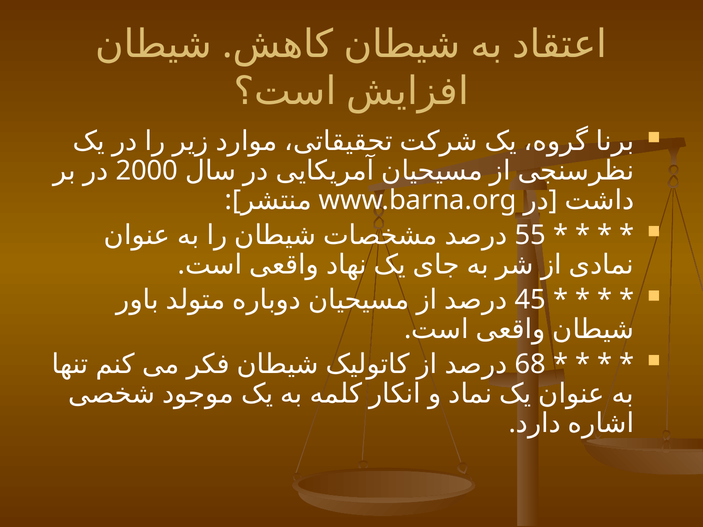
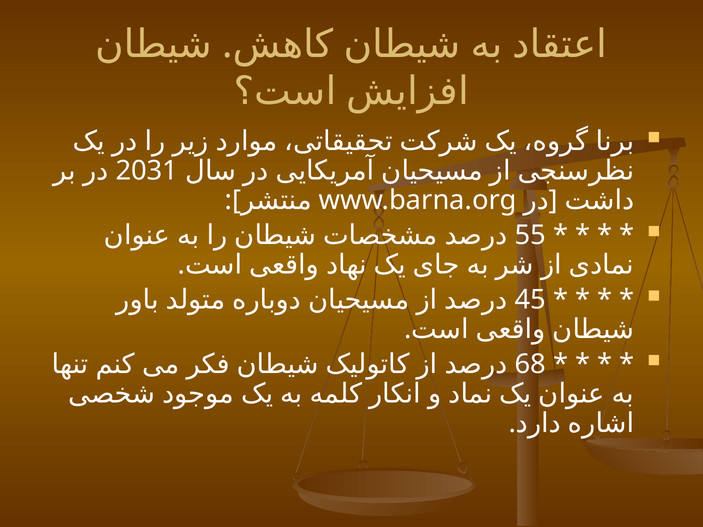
2000: 2000 -> 2031 (147, 171)
